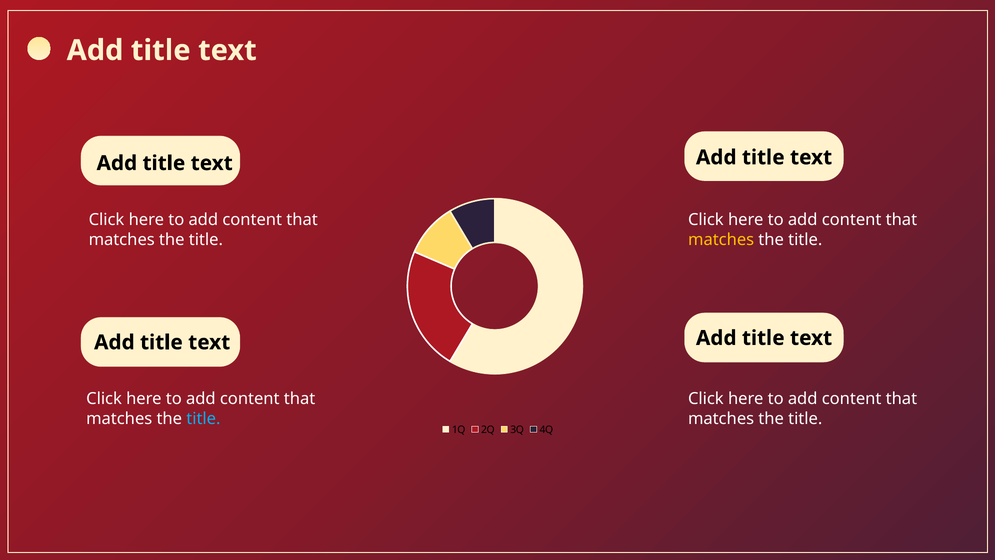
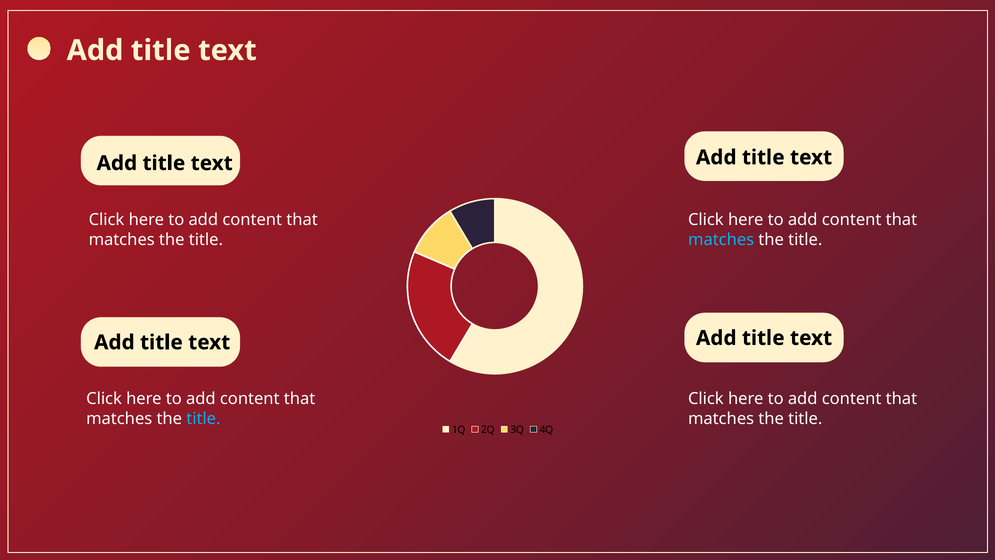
matches colour: yellow -> light blue (721, 239)
